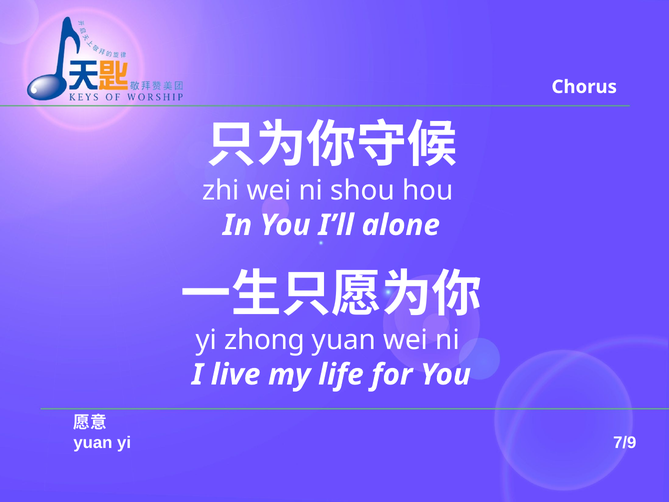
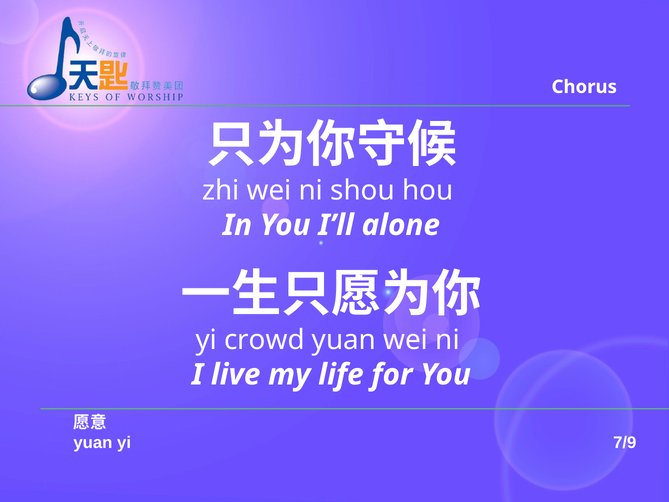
zhong: zhong -> crowd (264, 340)
